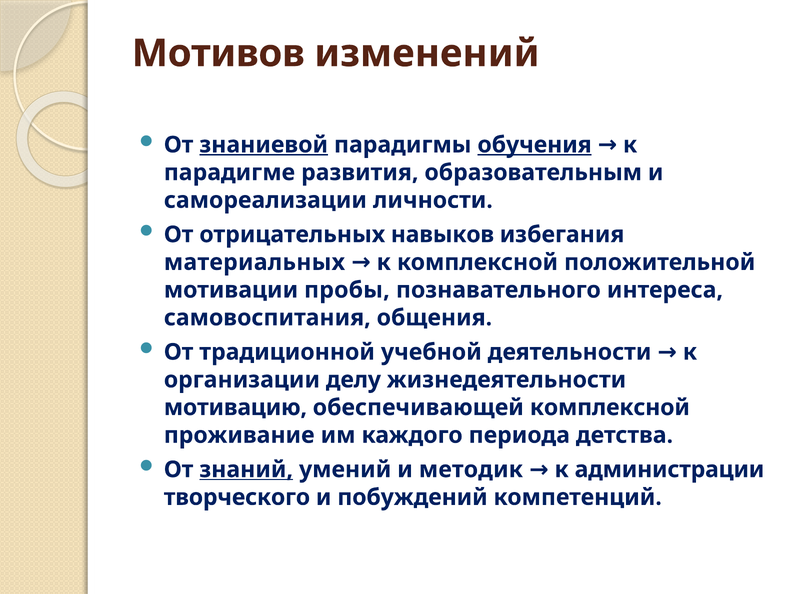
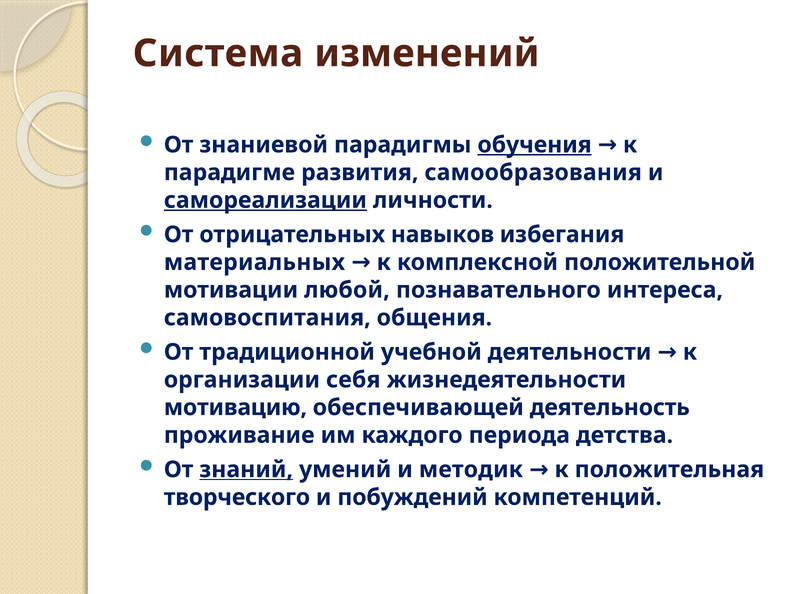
Мотивов: Мотивов -> Система (218, 53)
знаниевой underline: present -> none (264, 145)
образовательным: образовательным -> самообразования (533, 173)
самореализации underline: none -> present (265, 200)
пробы: пробы -> любой (347, 290)
делу: делу -> себя (353, 380)
обеспечивающей комплексной: комплексной -> деятельность (610, 407)
администрации: администрации -> положительная (669, 470)
